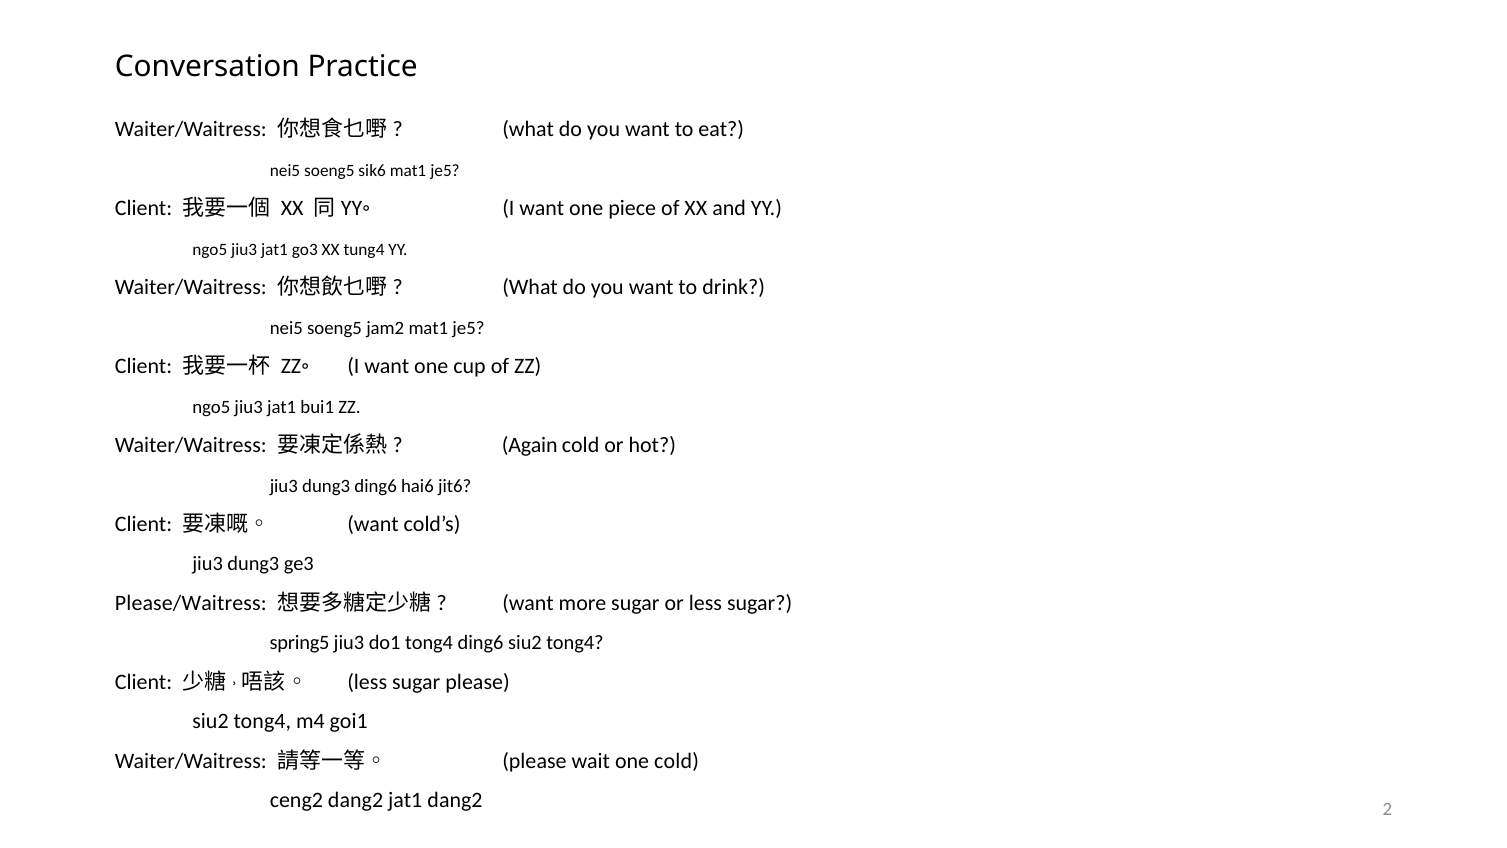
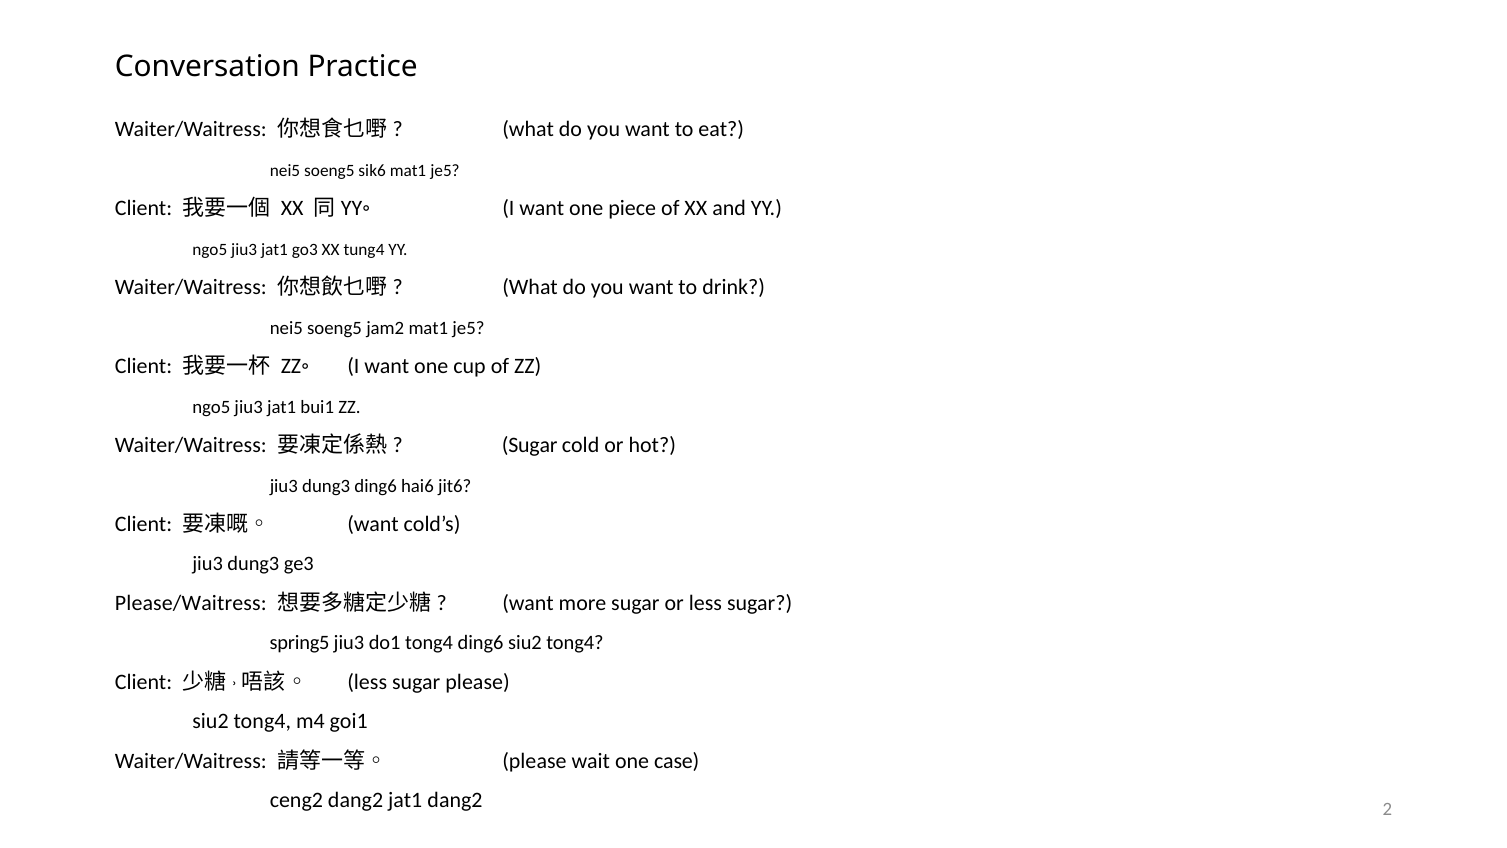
Again: Again -> Sugar (530, 445)
one cold: cold -> case (677, 761)
